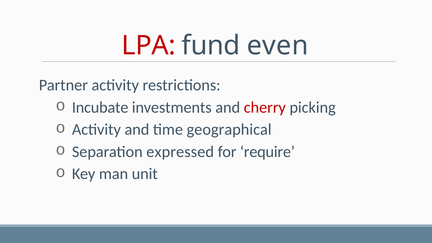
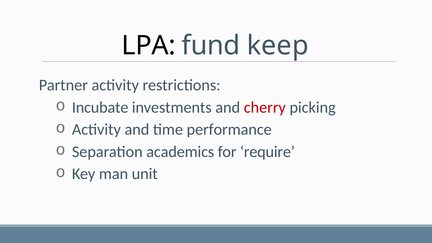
LPA colour: red -> black (149, 46)
even: even -> keep (278, 46)
geographical: geographical -> performance (229, 130)
expressed: expressed -> academics (180, 152)
